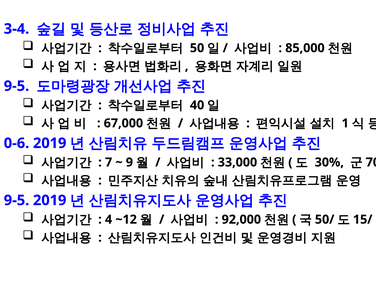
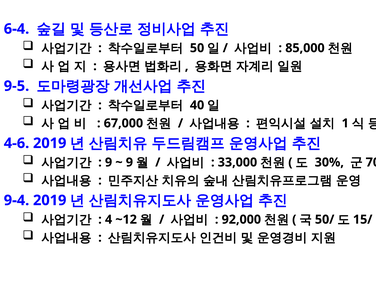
3-4: 3-4 -> 6-4 (17, 29)
0-6: 0-6 -> 4-6 (17, 143)
7: 7 -> 9 (109, 162)
9-5: 9-5 -> 9-4 (17, 200)
